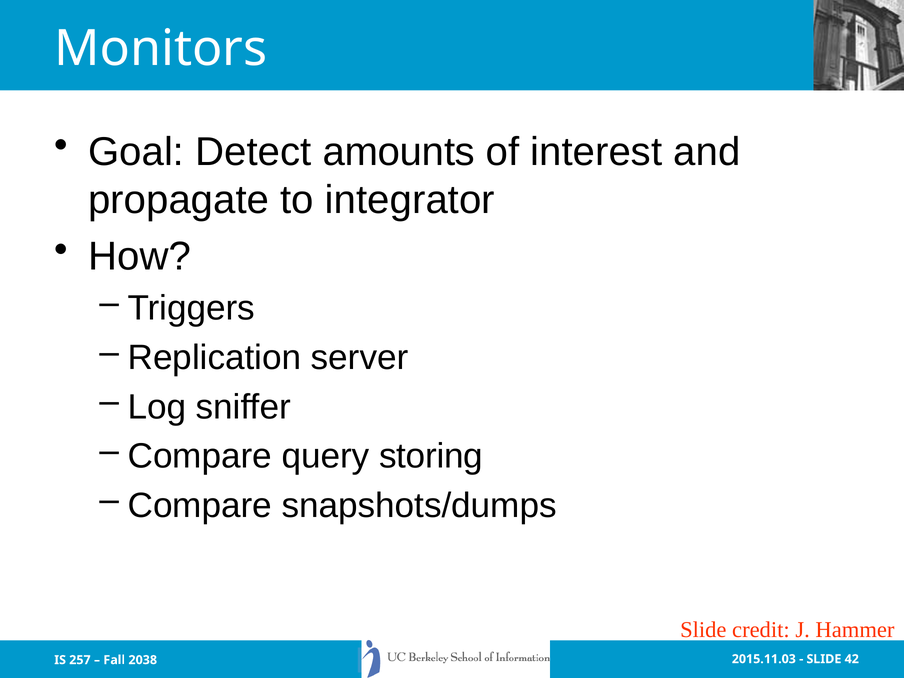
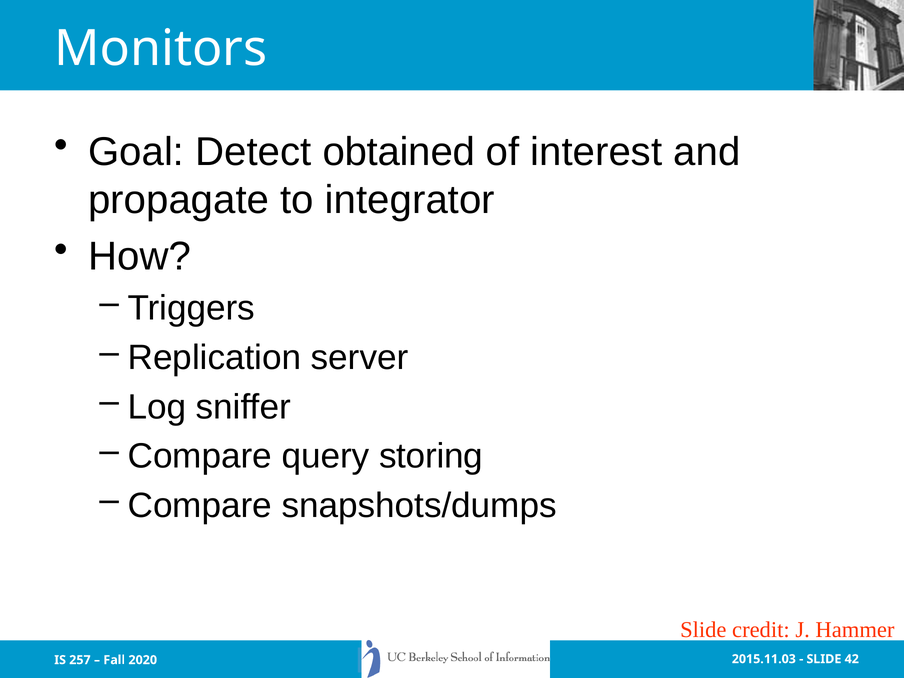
amounts: amounts -> obtained (399, 152)
2038: 2038 -> 2020 (143, 660)
